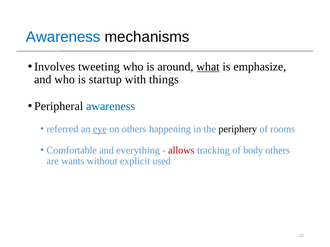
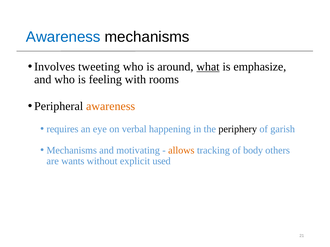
startup: startup -> feeling (105, 80)
things: things -> rooms (164, 80)
awareness colour: blue -> orange (111, 106)
referred: referred -> requires (62, 129)
eye underline: present -> none (100, 129)
on others: others -> verbal (134, 129)
rooms: rooms -> garish (283, 129)
Comfortable: Comfortable -> Mechanisms (72, 151)
everything: everything -> motivating (138, 151)
allows colour: red -> orange (181, 151)
